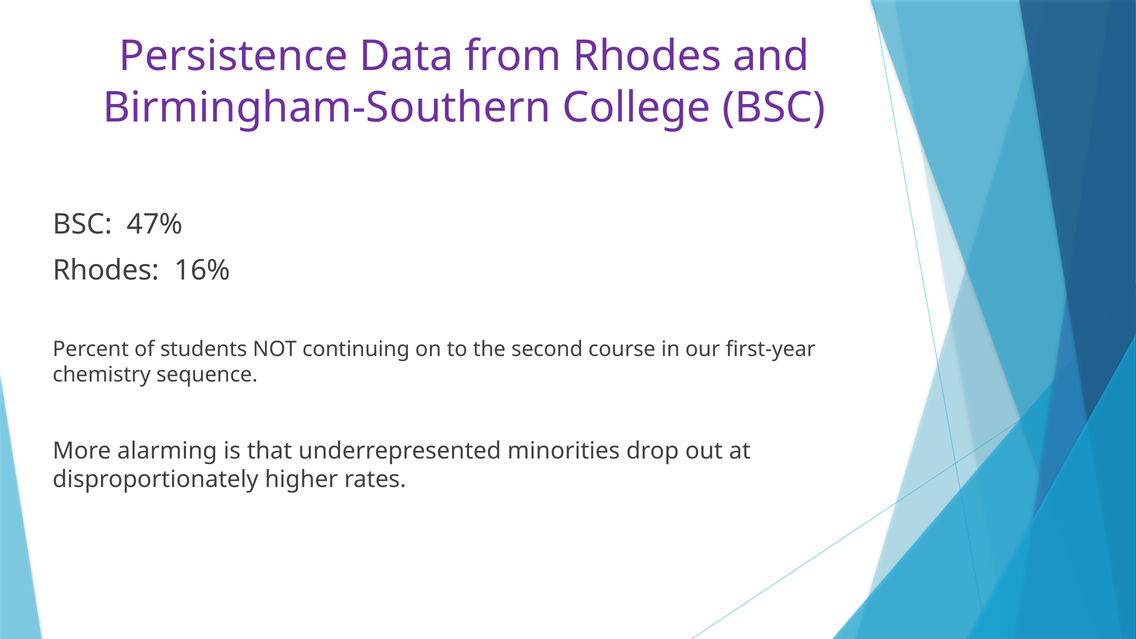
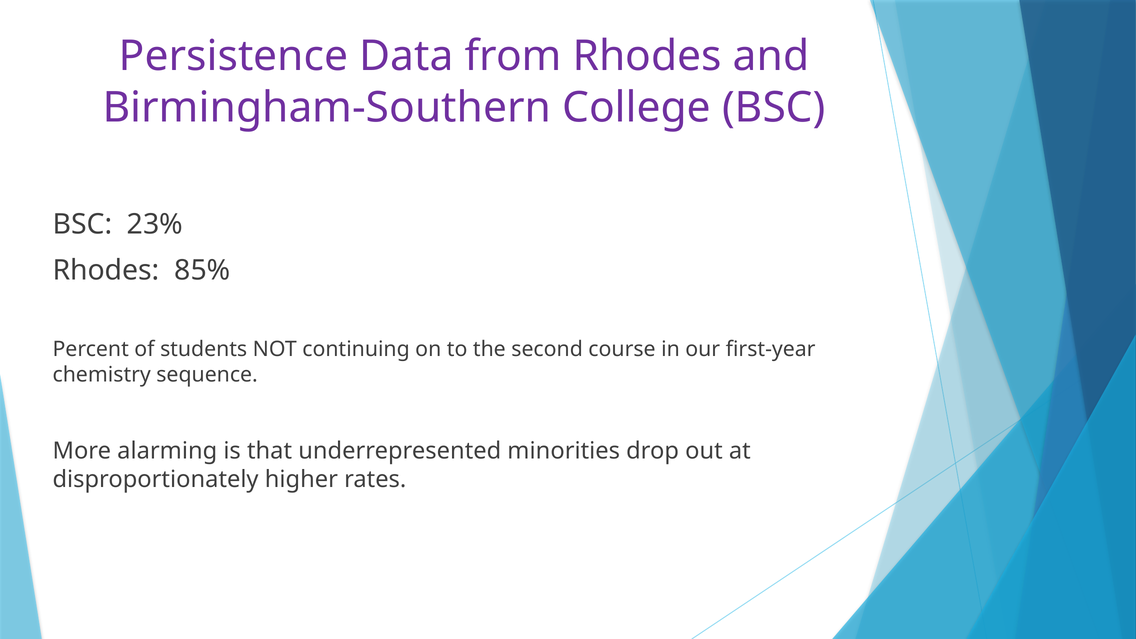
47%: 47% -> 23% (155, 225)
16%: 16% -> 85% (202, 271)
